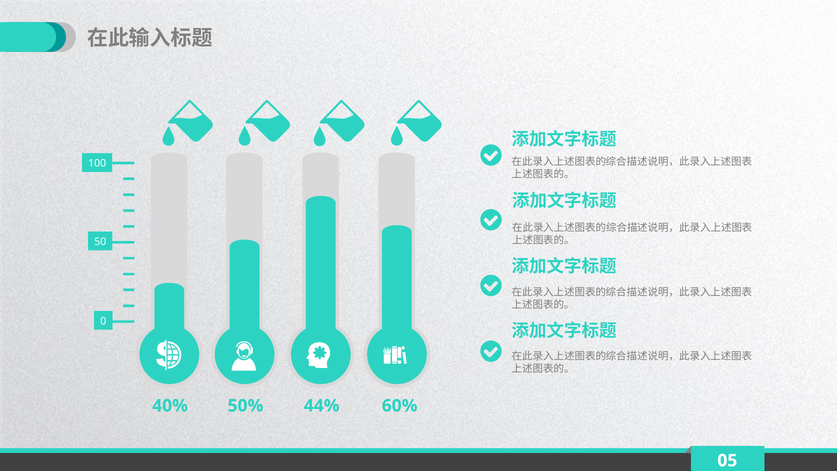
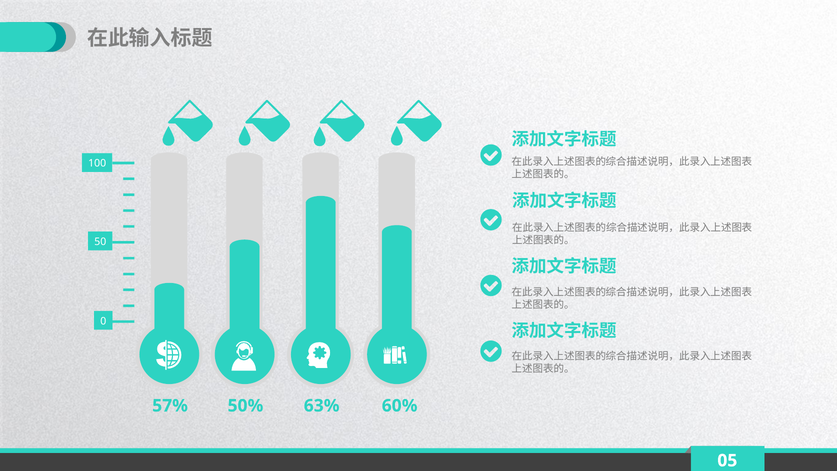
40%: 40% -> 57% (170, 406)
44%: 44% -> 63% (322, 406)
